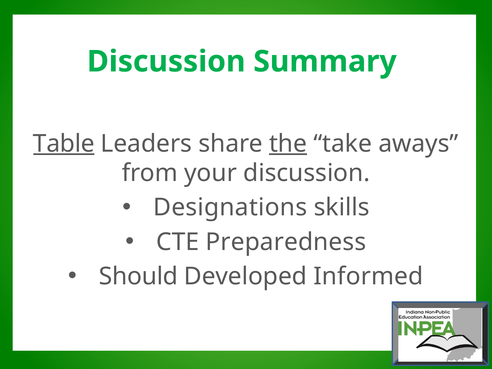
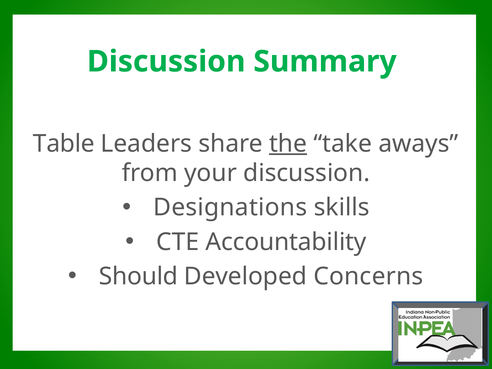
Table underline: present -> none (64, 144)
Preparedness: Preparedness -> Accountability (286, 242)
Informed: Informed -> Concerns (368, 276)
